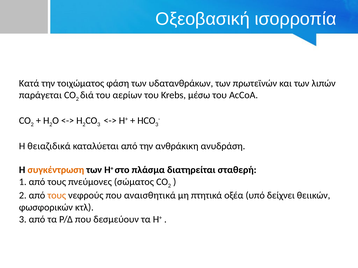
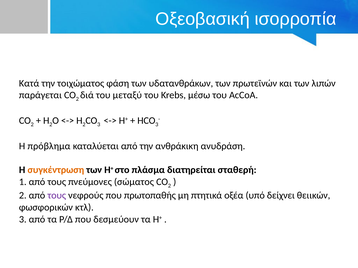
αερίων: αερίων -> μεταξύ (127, 95)
θειαζιδικά: θειαζιδικά -> πρόβλημα (49, 146)
τους colour: orange -> purple (57, 196)
αναισθητικά: αναισθητικά -> πρωτοπαθής (150, 196)
